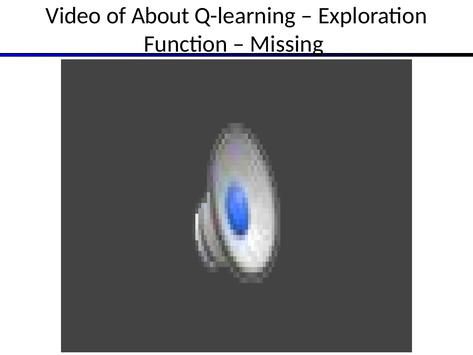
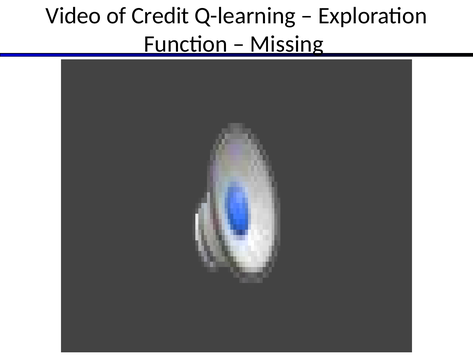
About: About -> Credit (160, 16)
